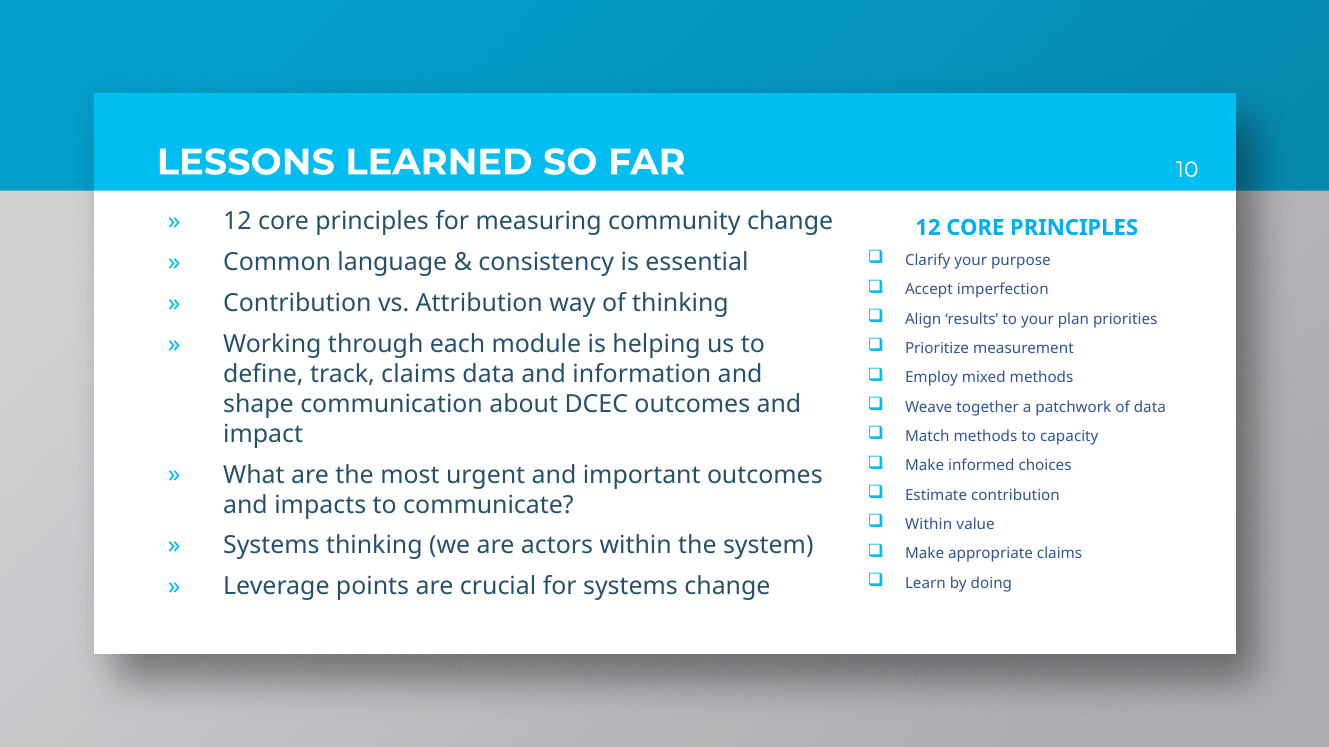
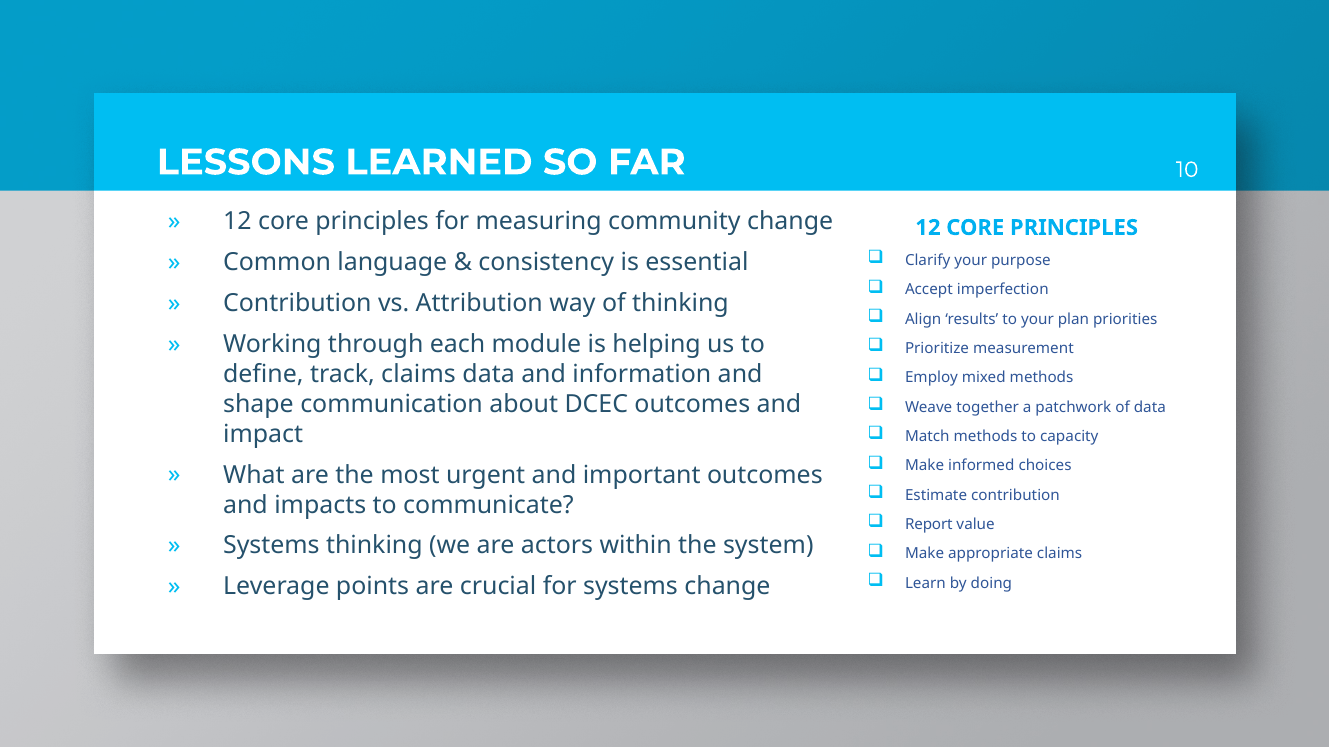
Within: Within -> Report (929, 525)
